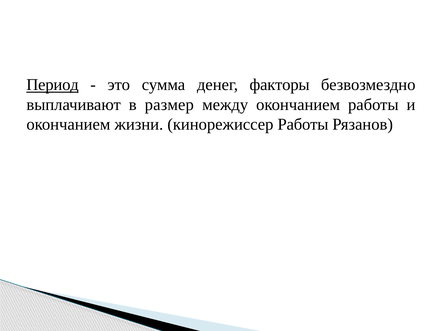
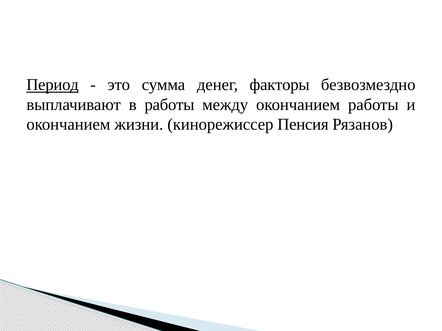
в размер: размер -> работы (169, 105)
кинорежиссер Работы: Работы -> Пенсия (303, 125)
